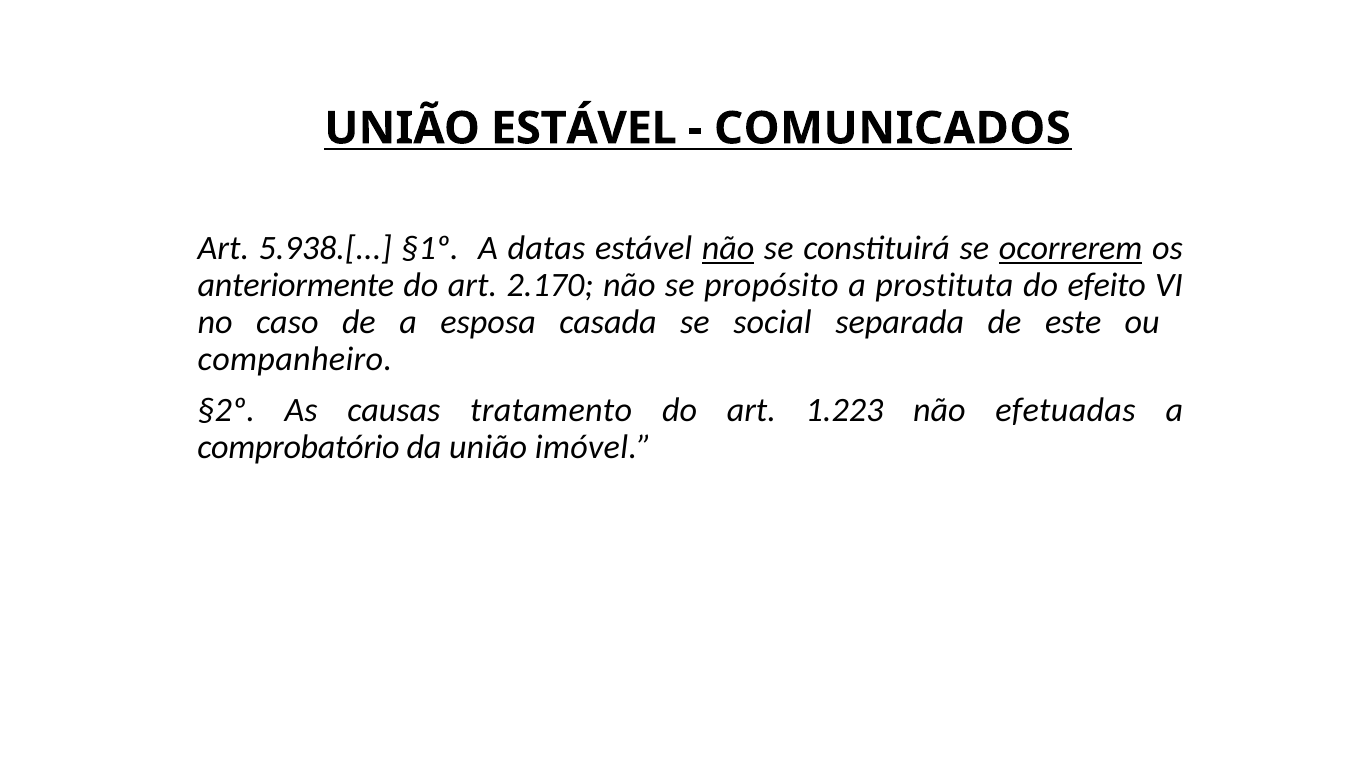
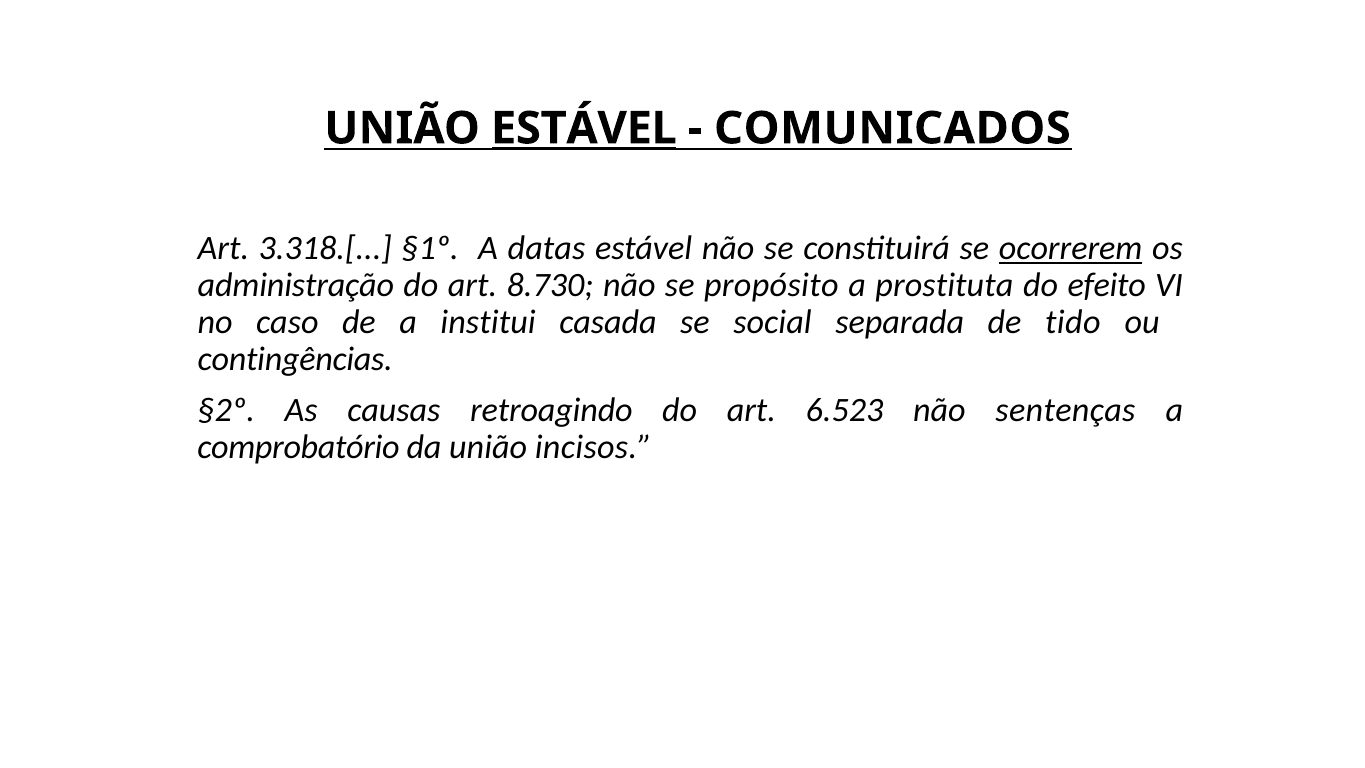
ESTÁVEL underline: none -> present (584, 128)
5.938.[: 5.938.[ -> 3.318.[ (325, 249)
não underline: present -> none (728, 249)
anteriormente: anteriormente -> administração (296, 285)
2.170: 2.170 -> 8.730 (550, 285)
esposa: esposa -> institui (488, 322)
este: este -> tido (1073, 322)
companheiro: companheiro -> contingências (295, 359)
tratamento: tratamento -> retroagindo (551, 410)
1.223: 1.223 -> 6.523 (845, 410)
efetuadas: efetuadas -> sentenças (1065, 410)
imóvel: imóvel -> incisos (593, 447)
